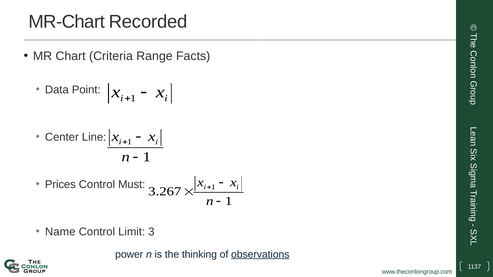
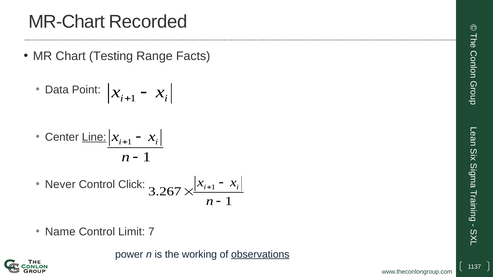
Criteria: Criteria -> Testing (111, 56)
Line underline: none -> present (94, 137)
Prices: Prices -> Never (60, 185)
Must: Must -> Click (132, 185)
Limit 3: 3 -> 7 (151, 232)
thinking: thinking -> working (199, 255)
